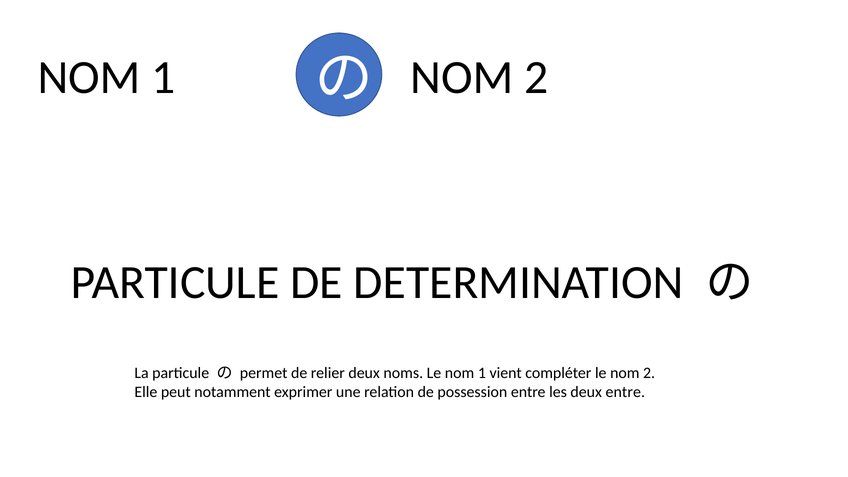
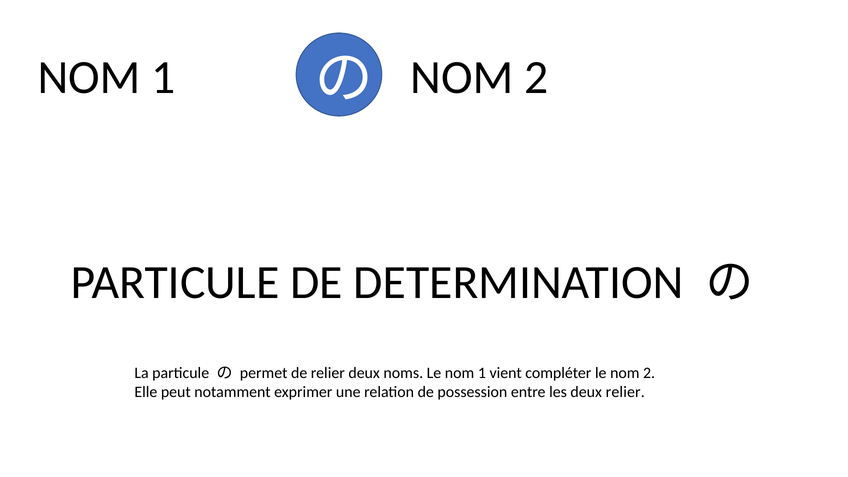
deux entre: entre -> relier (625, 392)
